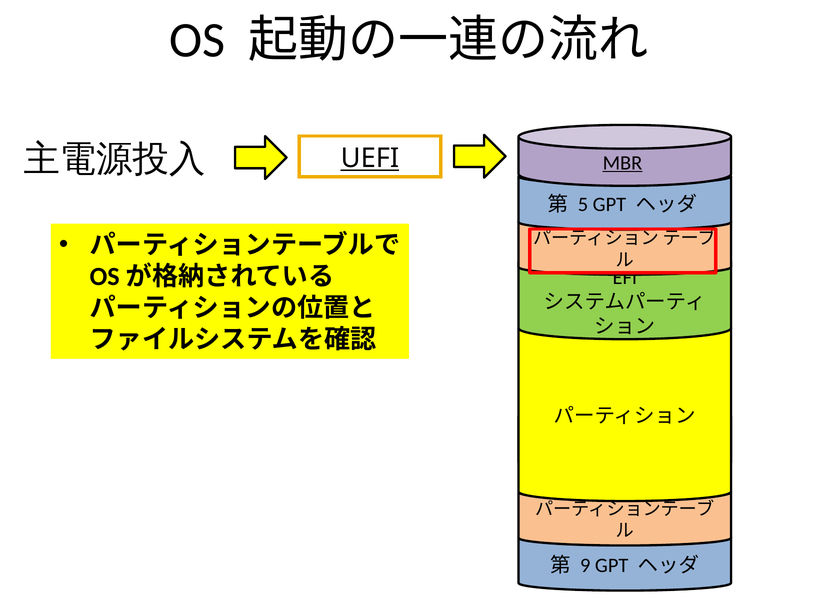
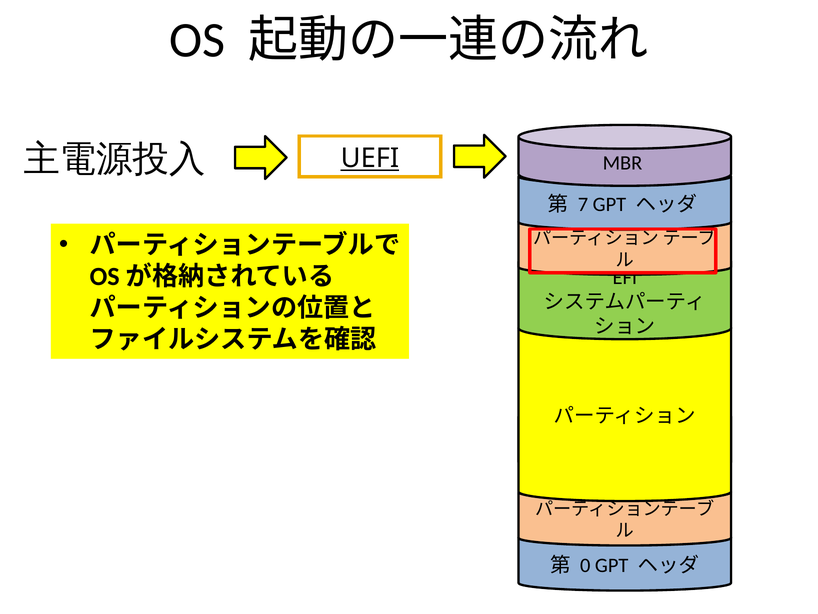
MBR underline: present -> none (622, 163)
5: 5 -> 7 (583, 204)
9: 9 -> 0 (585, 565)
